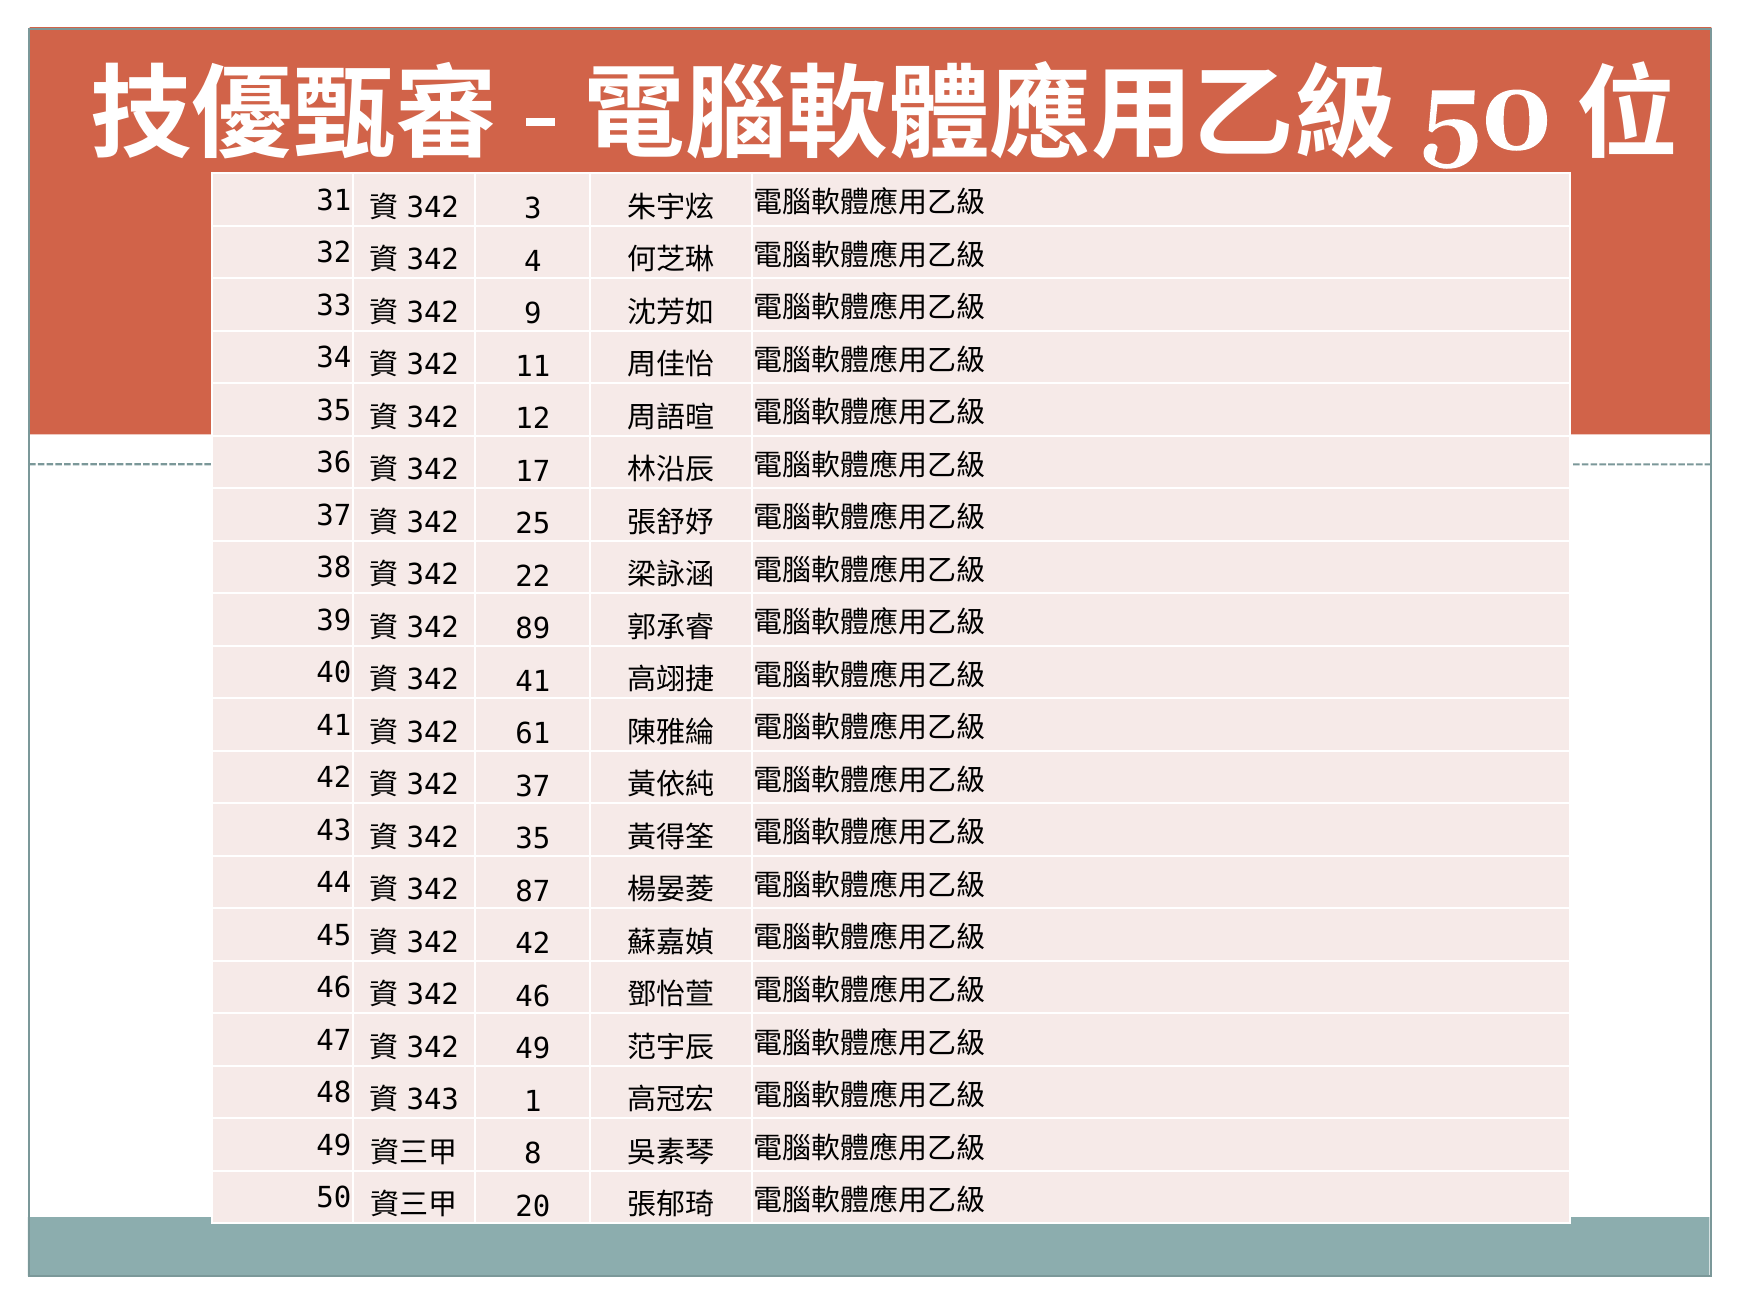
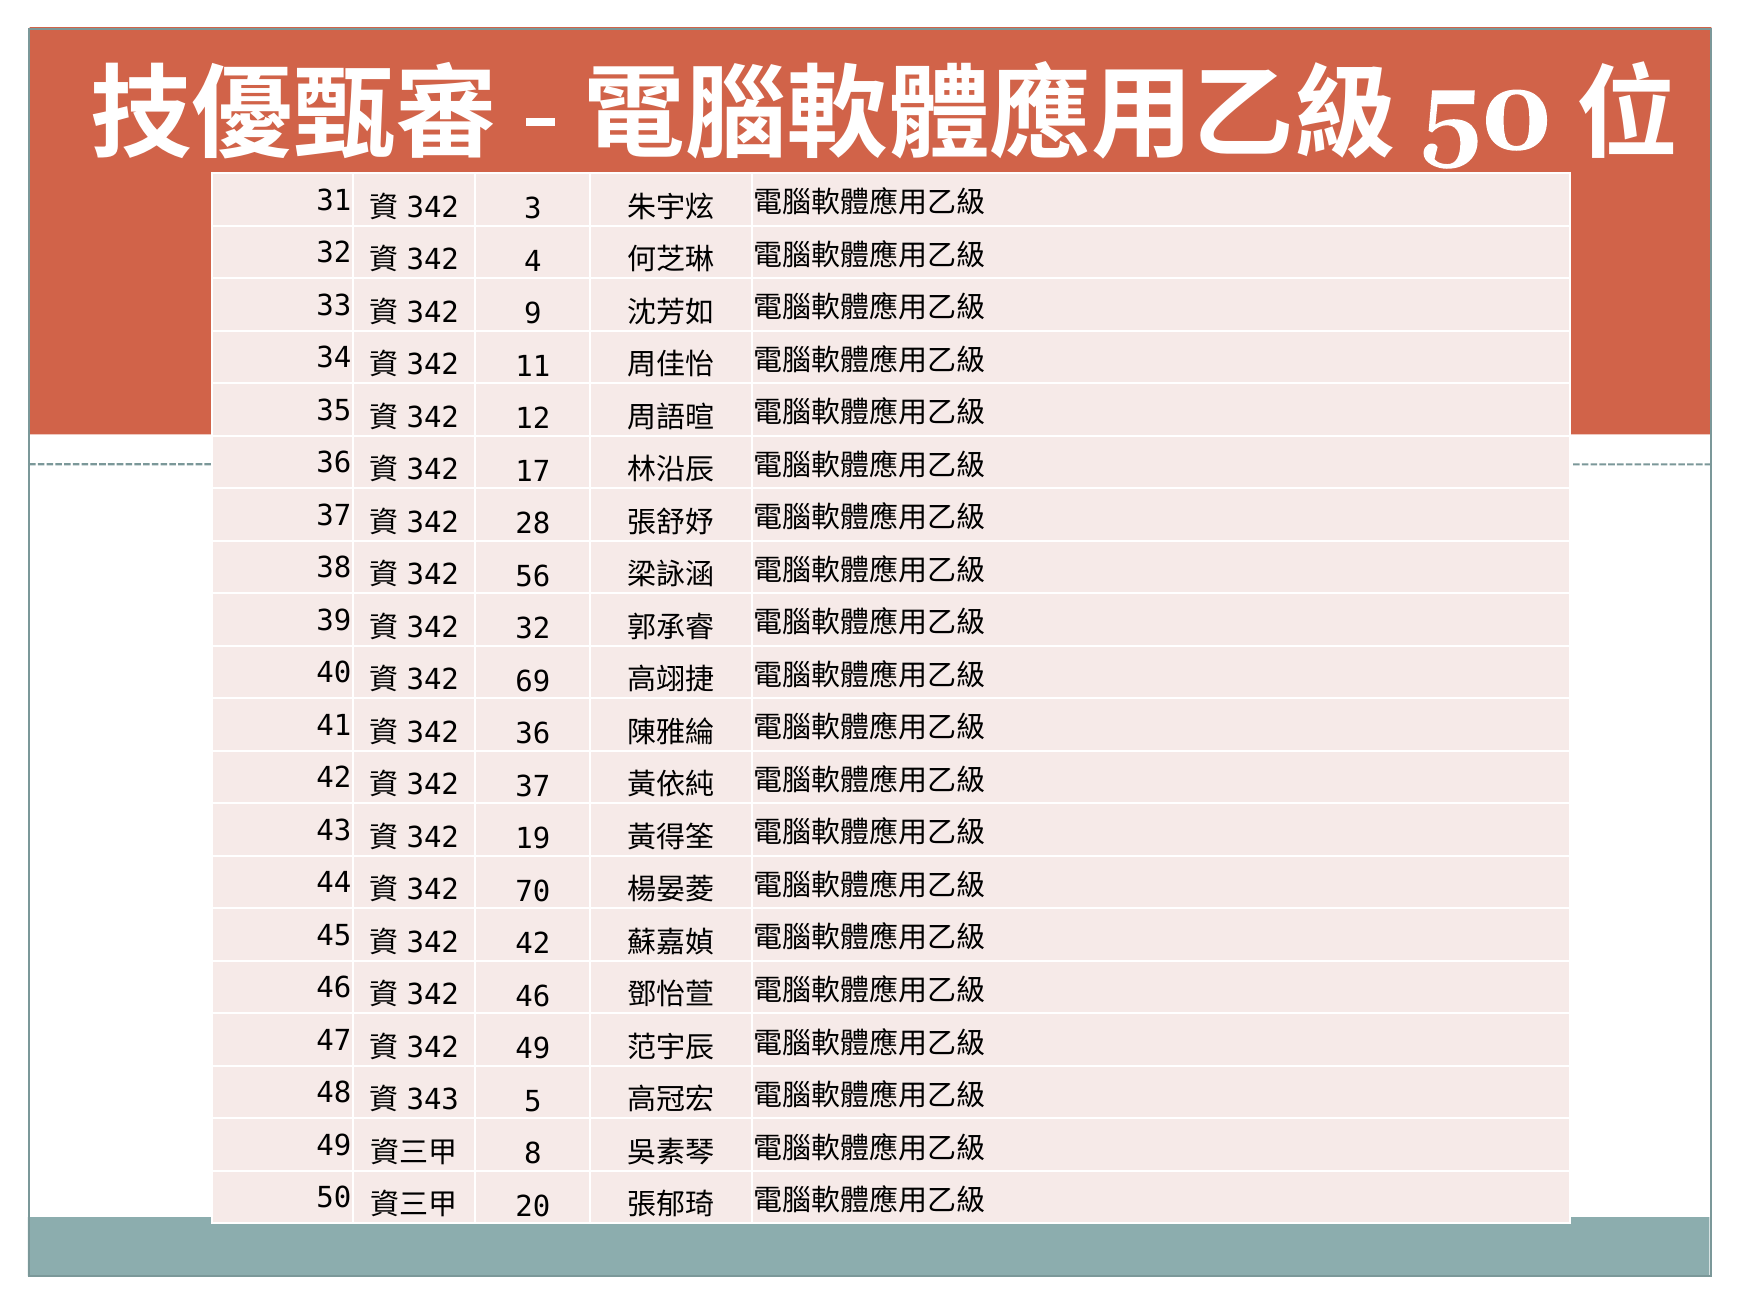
25: 25 -> 28 (533, 524)
22: 22 -> 56 (533, 576)
89: 89 -> 32 (533, 629)
41: 41 -> 69 (533, 681)
61: 61 -> 36 (533, 734)
35: 35 -> 19 (533, 839)
87: 87 -> 70 (533, 892)
1: 1 -> 5 (533, 1102)
